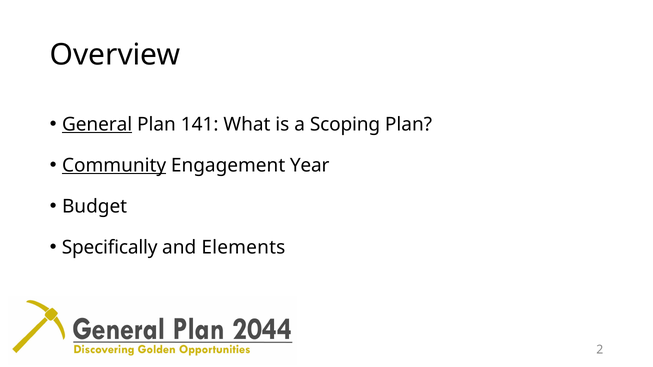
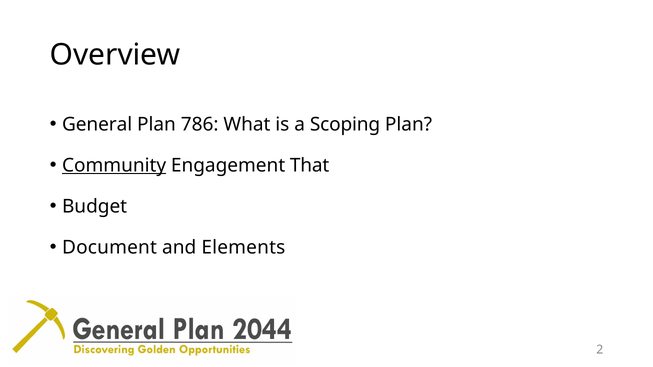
General underline: present -> none (97, 124)
141: 141 -> 786 (200, 124)
Year: Year -> That (310, 166)
Specifically: Specifically -> Document (109, 248)
